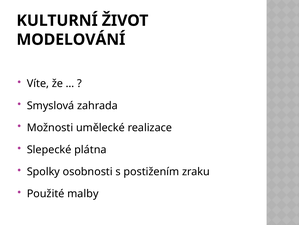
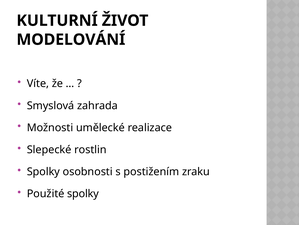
plátna: plátna -> rostlin (90, 149)
Použité malby: malby -> spolky (83, 193)
